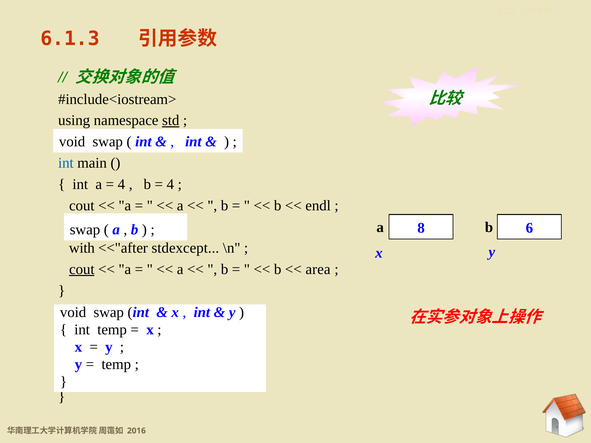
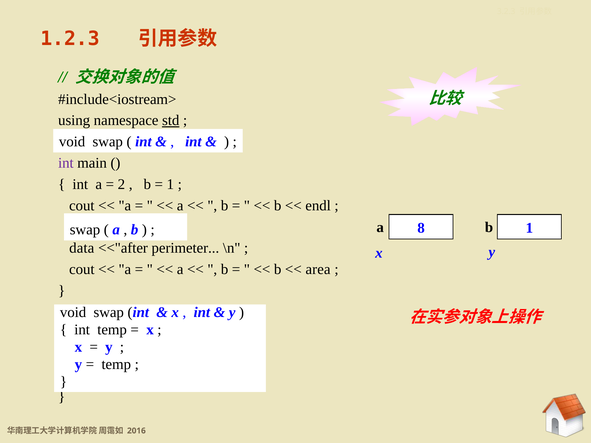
6.1.3: 6.1.3 -> 1.2.3 (70, 39)
int colour: blue -> purple (66, 163)
4: 4 -> 2 (121, 184)
4: 4 -> 1 (170, 184)
a 6: 6 -> 1 (529, 228)
with: with -> data (82, 248)
stdexcept: stdexcept -> perimeter (185, 248)
cout underline: present -> none (82, 269)
